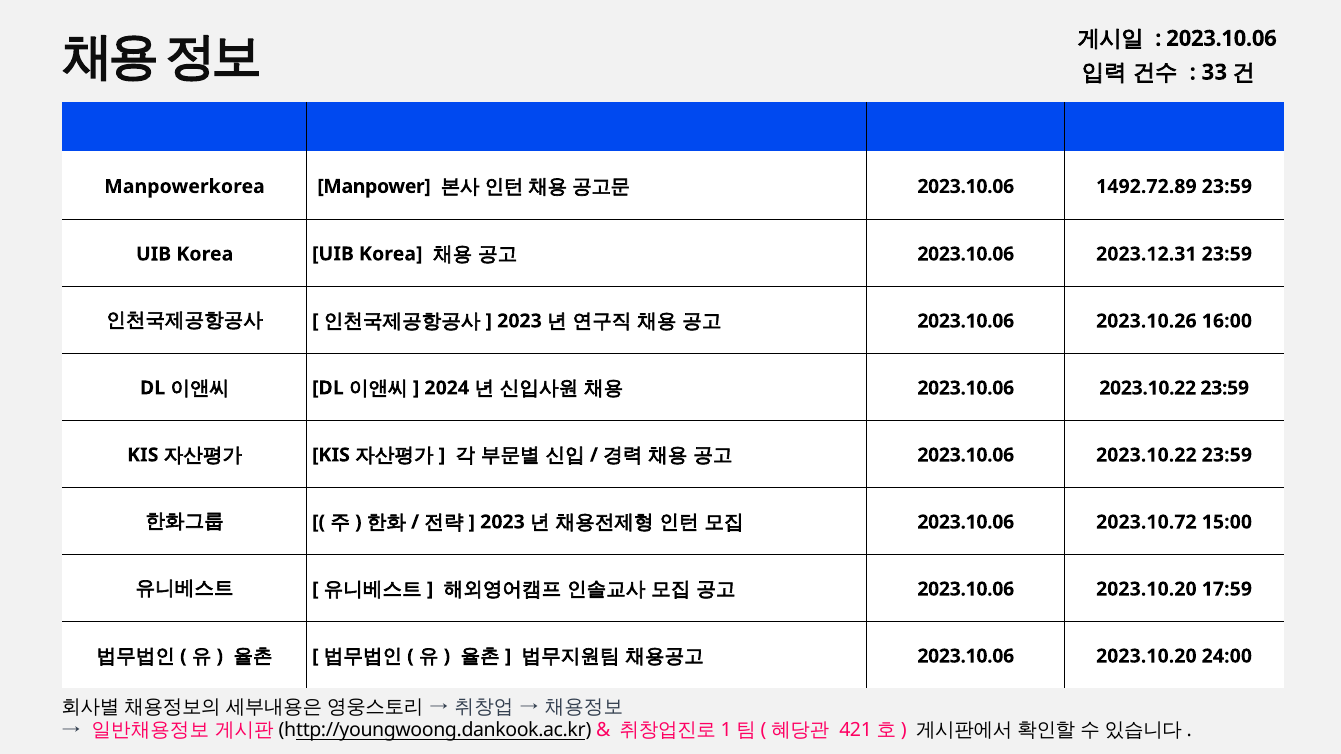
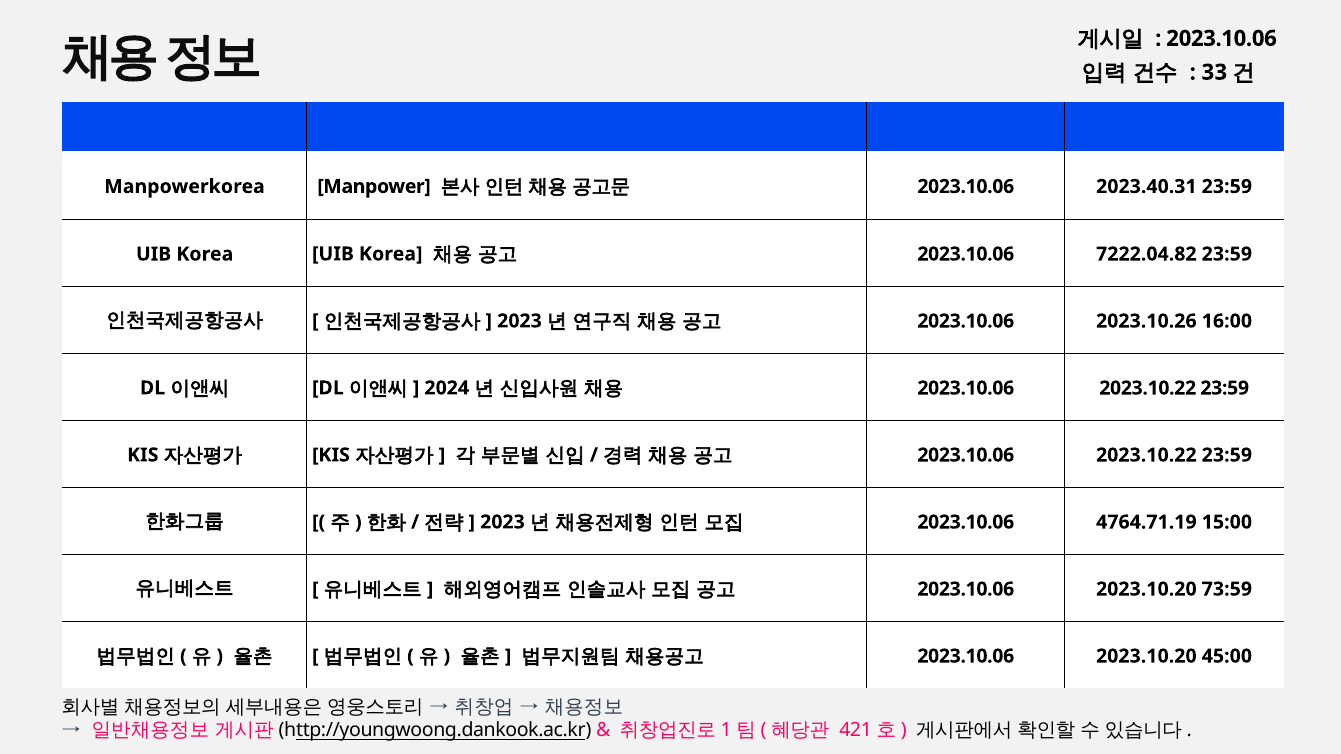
1492.72.89: 1492.72.89 -> 2023.40.31 (1146, 187)
2023.12.31: 2023.12.31 -> 7222.04.82 (1146, 254)
2023.10.72: 2023.10.72 -> 4764.71.19 (1146, 522)
17:59: 17:59 -> 73:59 (1227, 589)
24:00: 24:00 -> 45:00 (1227, 656)
